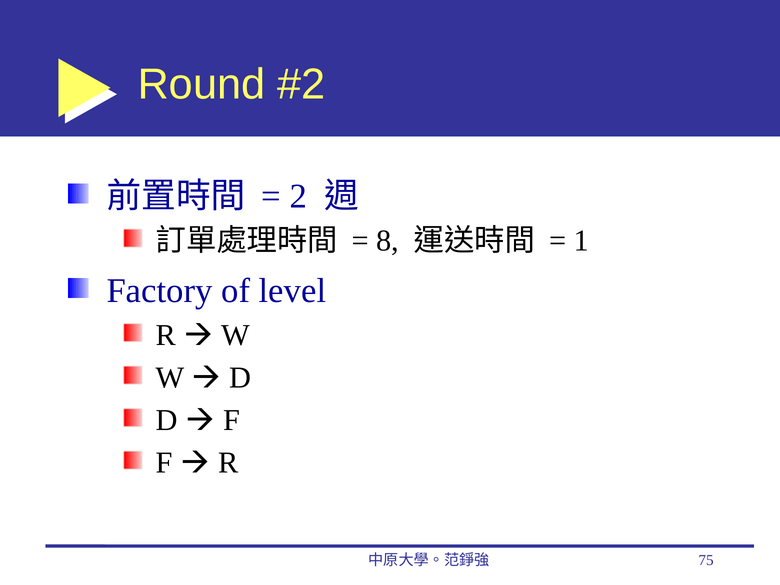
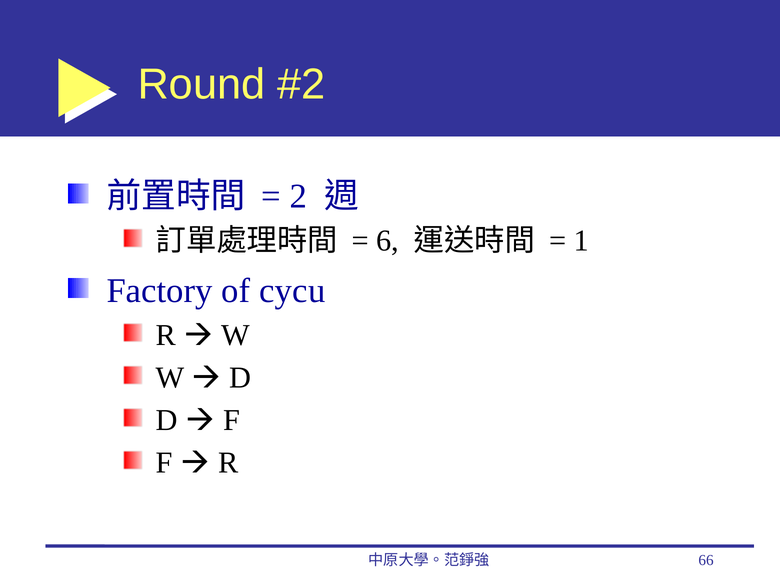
8: 8 -> 6 (388, 241)
level: level -> cycu (292, 291)
75: 75 -> 66 (706, 560)
